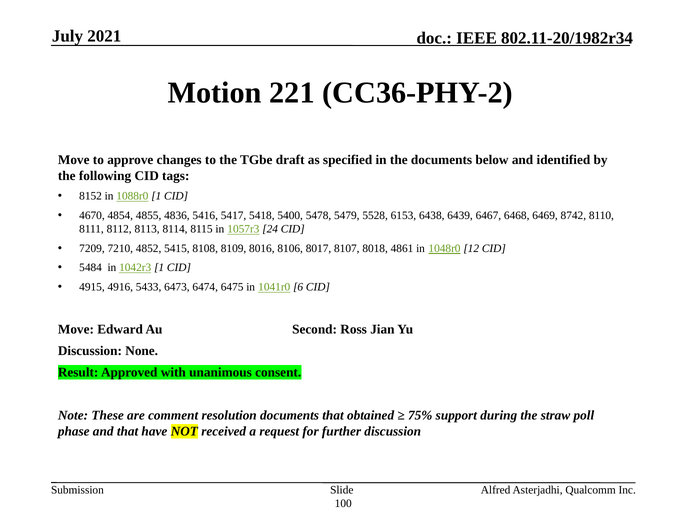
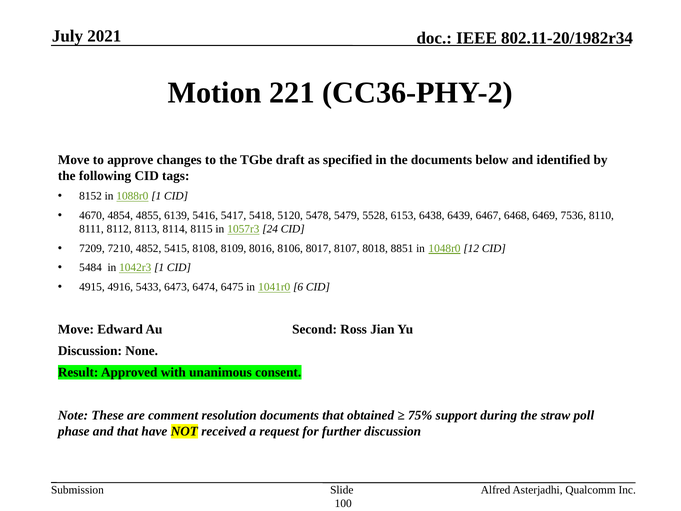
4836: 4836 -> 6139 (177, 215)
5400: 5400 -> 5120 (290, 215)
8742: 8742 -> 7536 (573, 215)
4861: 4861 -> 8851 (402, 248)
